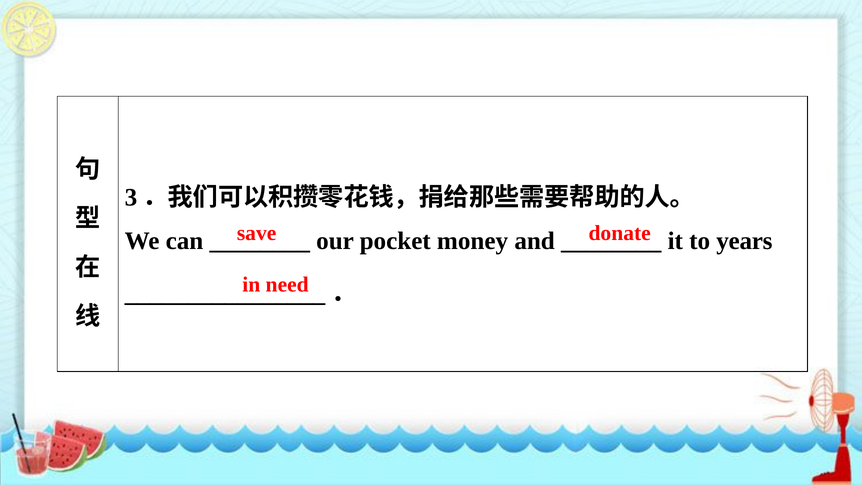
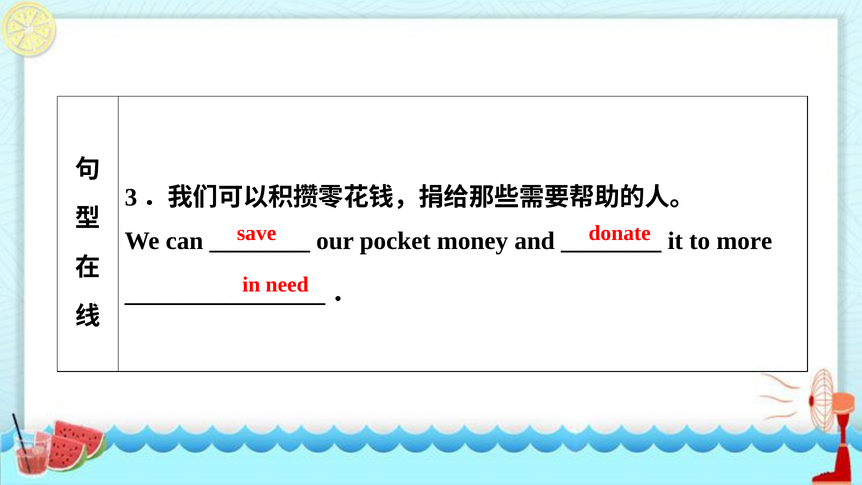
years: years -> more (744, 241)
